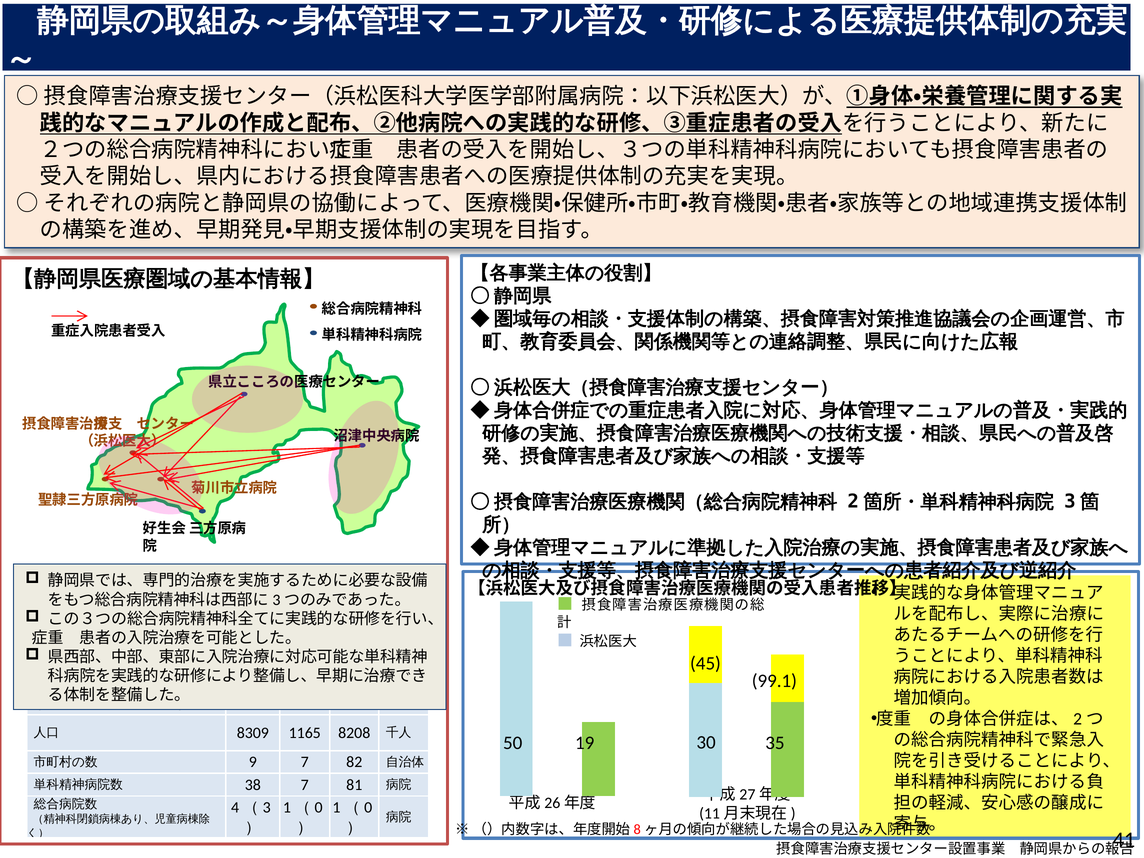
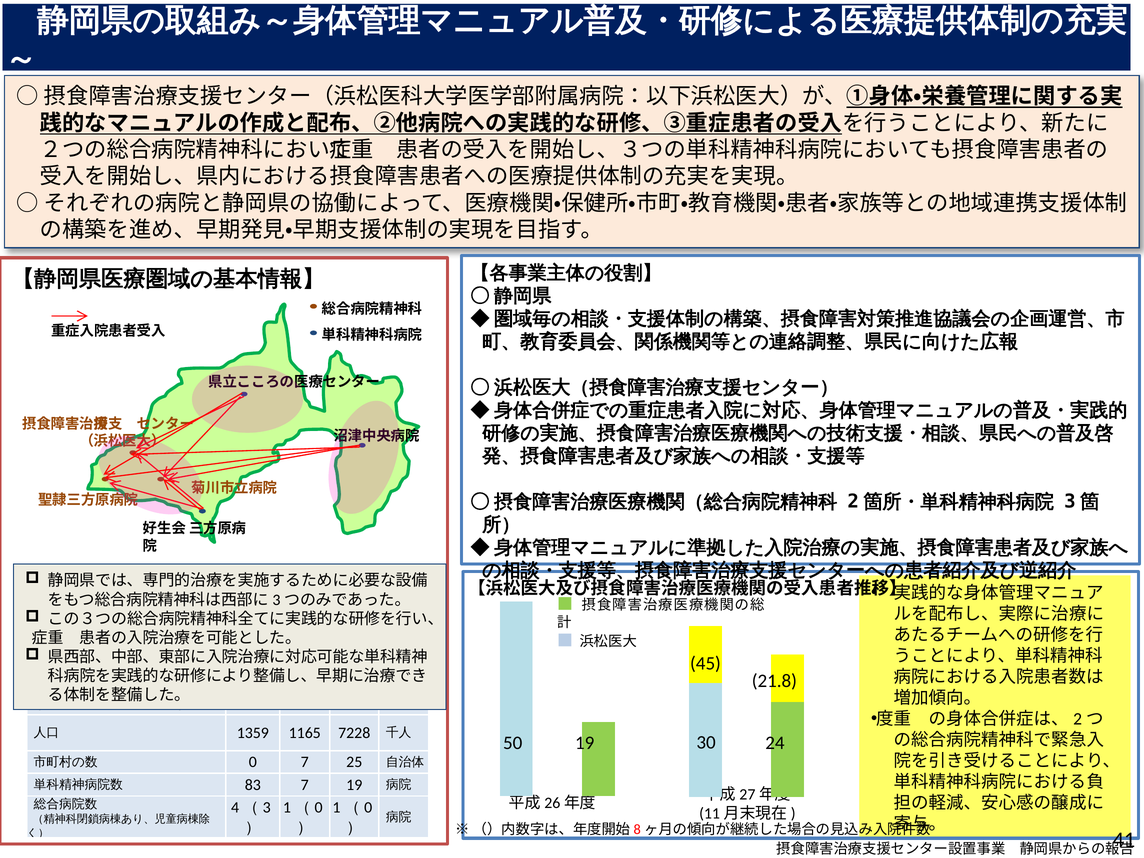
99.1: 99.1 -> 21.8 (774, 681)
8309: 8309 -> 1359 (253, 733)
8208: 8208 -> 7228 (354, 733)
35: 35 -> 24 (775, 743)
9: 9 -> 0 (253, 762)
82: 82 -> 25 (354, 762)
38: 38 -> 83 (253, 785)
7 81: 81 -> 19 (354, 785)
